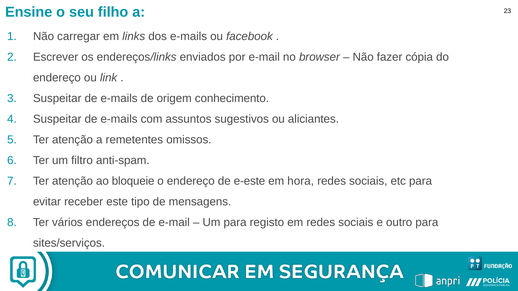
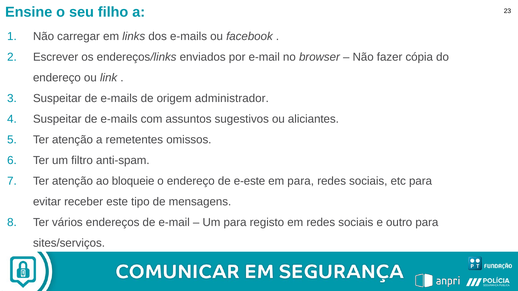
conhecimento: conhecimento -> administrador (232, 98)
em hora: hora -> para (301, 181)
